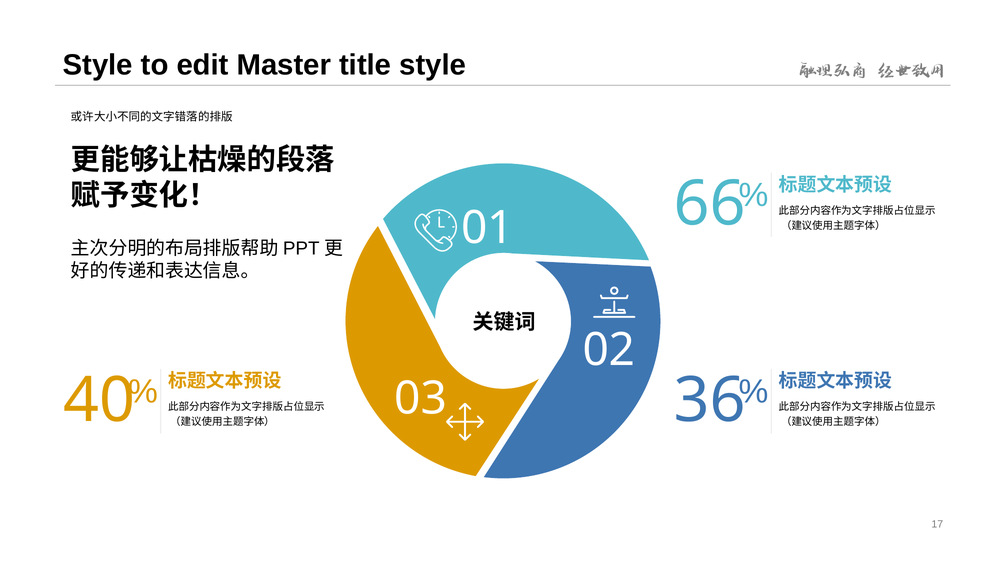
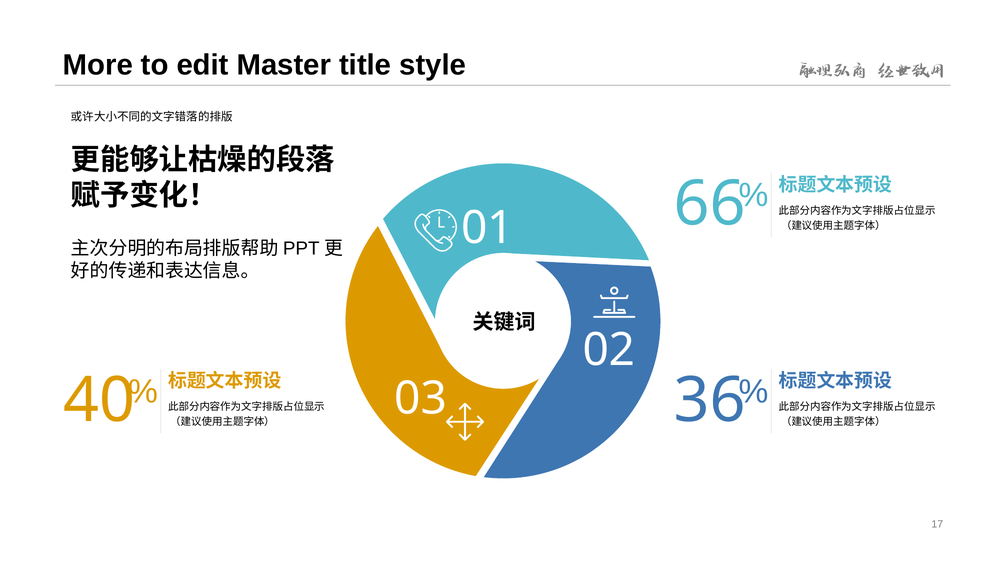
Style: Style -> More (98, 65)
